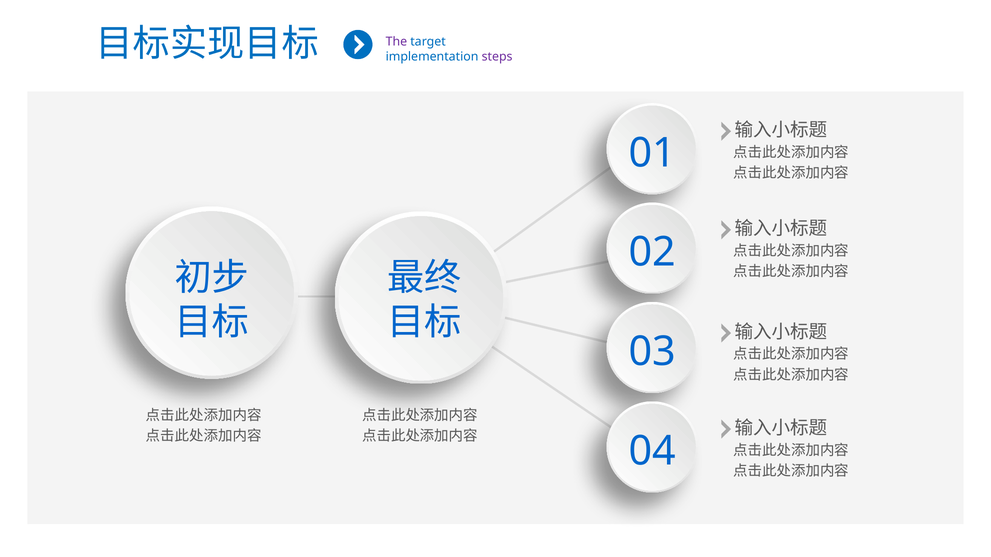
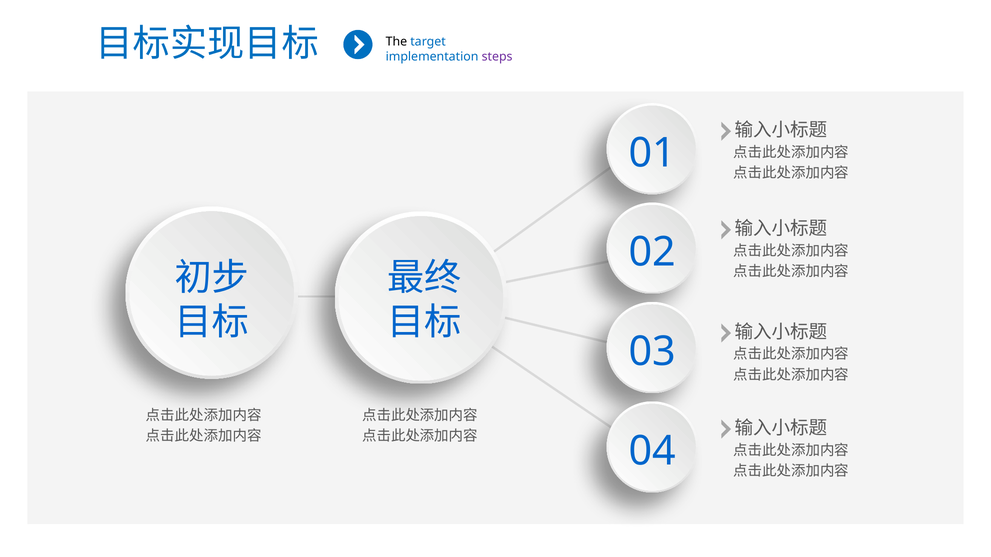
The colour: purple -> black (396, 42)
